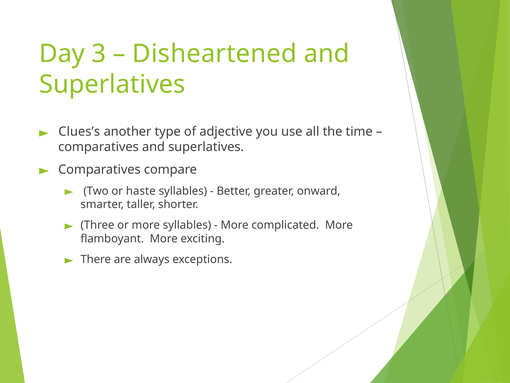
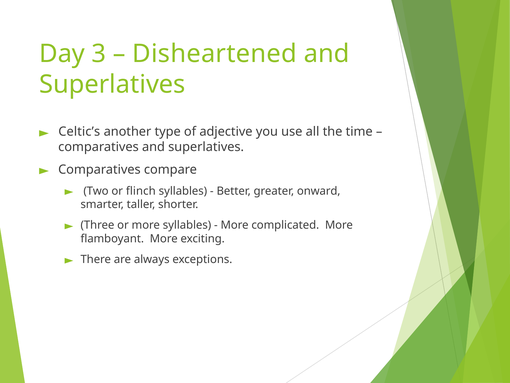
Clues’s: Clues’s -> Celtic’s (79, 132)
haste: haste -> flinch (141, 191)
